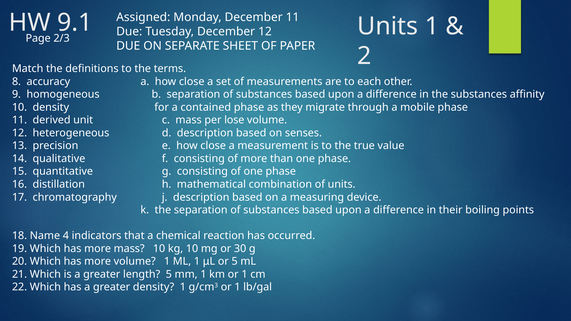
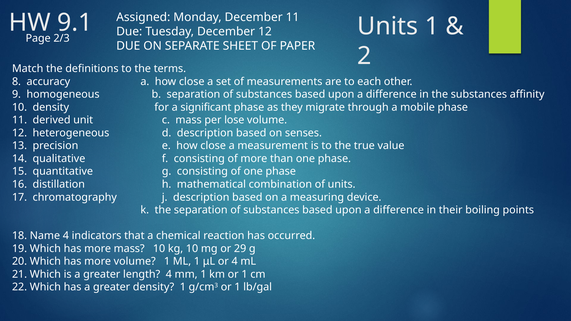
contained: contained -> significant (206, 107)
30: 30 -> 29 (240, 249)
or 5: 5 -> 4 (235, 261)
length 5: 5 -> 4 (169, 274)
